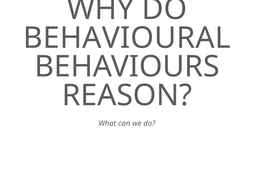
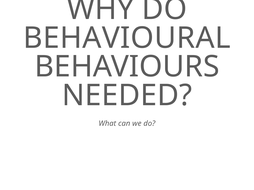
REASON: REASON -> NEEDED (127, 96)
